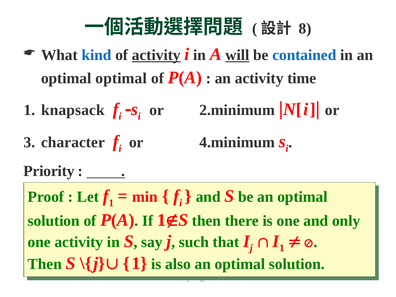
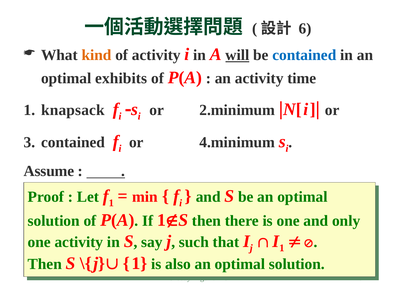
8: 8 -> 6 (305, 29)
kind colour: blue -> orange (96, 55)
activity underline: present -> none (156, 55)
optimal optimal: optimal -> exhibits (121, 78)
3 character: character -> contained (73, 142)
Priority: Priority -> Assume (49, 171)
